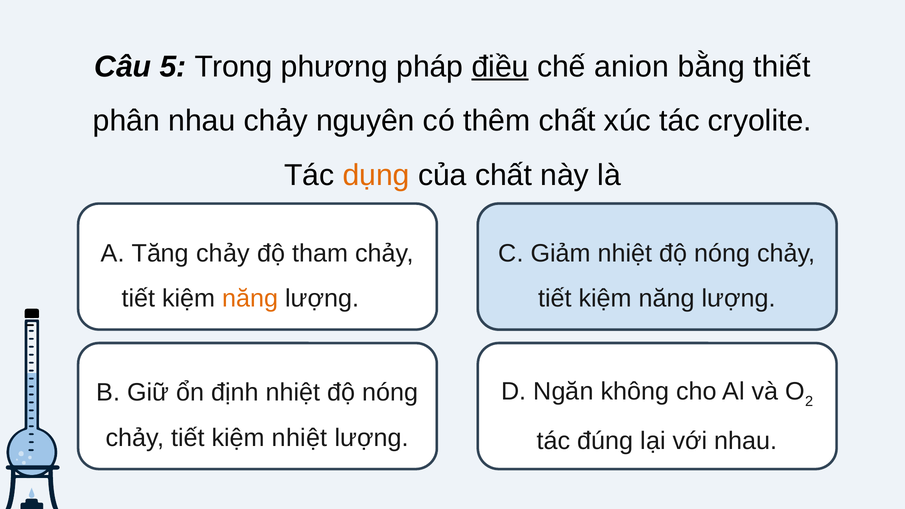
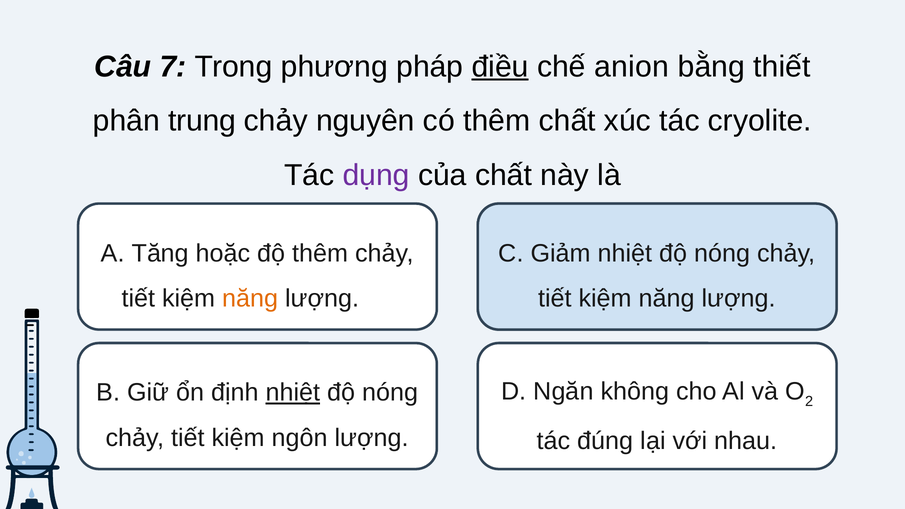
5: 5 -> 7 (173, 67)
phân nhau: nhau -> trung (202, 121)
dụng colour: orange -> purple (376, 175)
Tăng chảy: chảy -> hoặc (223, 253)
độ tham: tham -> thêm (320, 253)
nhiệt underline: none -> present (293, 393)
kiệm nhiệt: nhiệt -> ngôn (300, 438)
